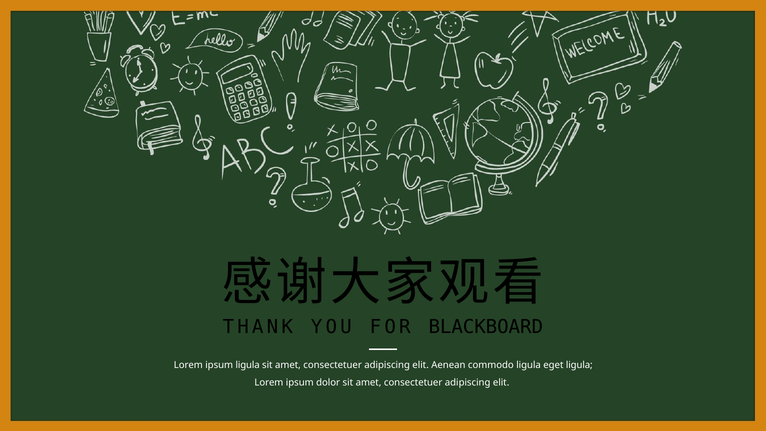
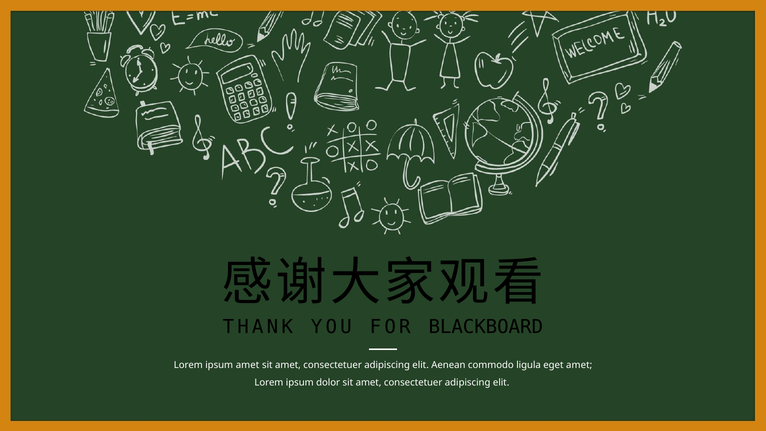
ipsum ligula: ligula -> amet (248, 365)
eget ligula: ligula -> amet (579, 365)
